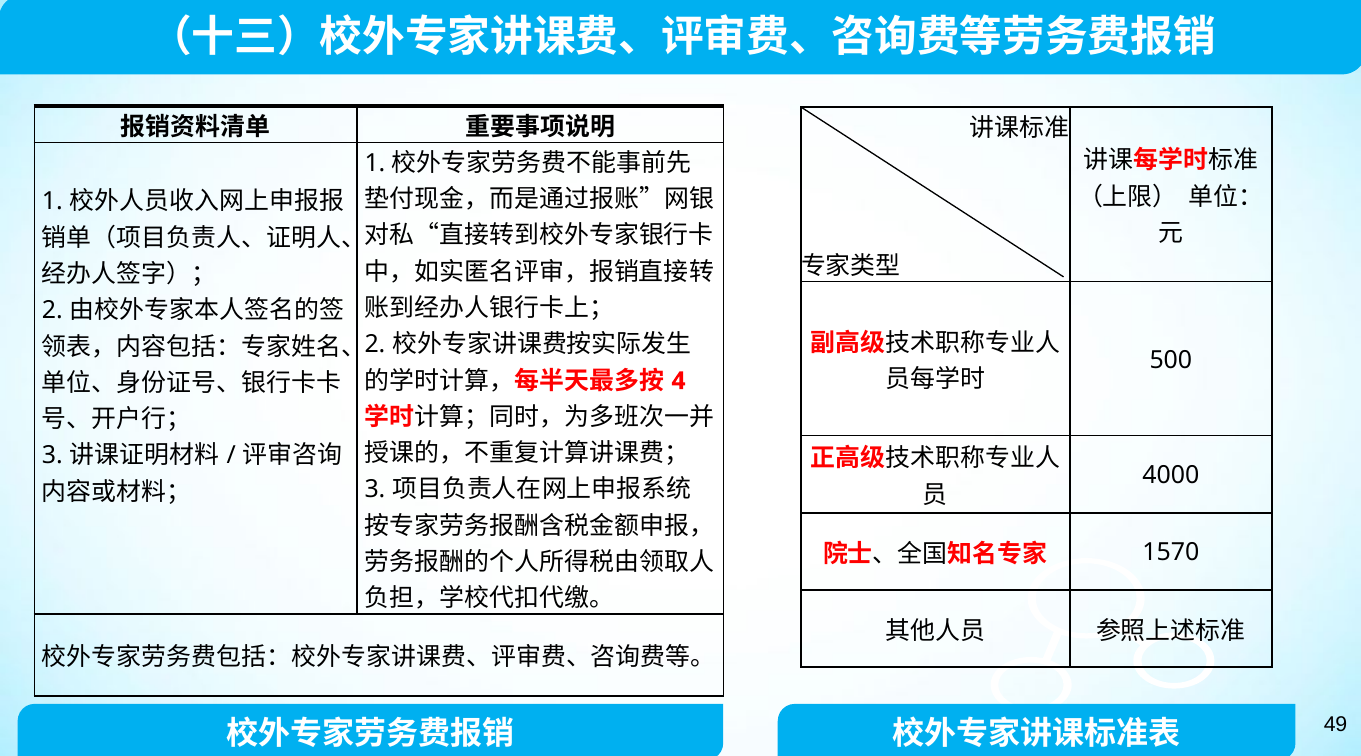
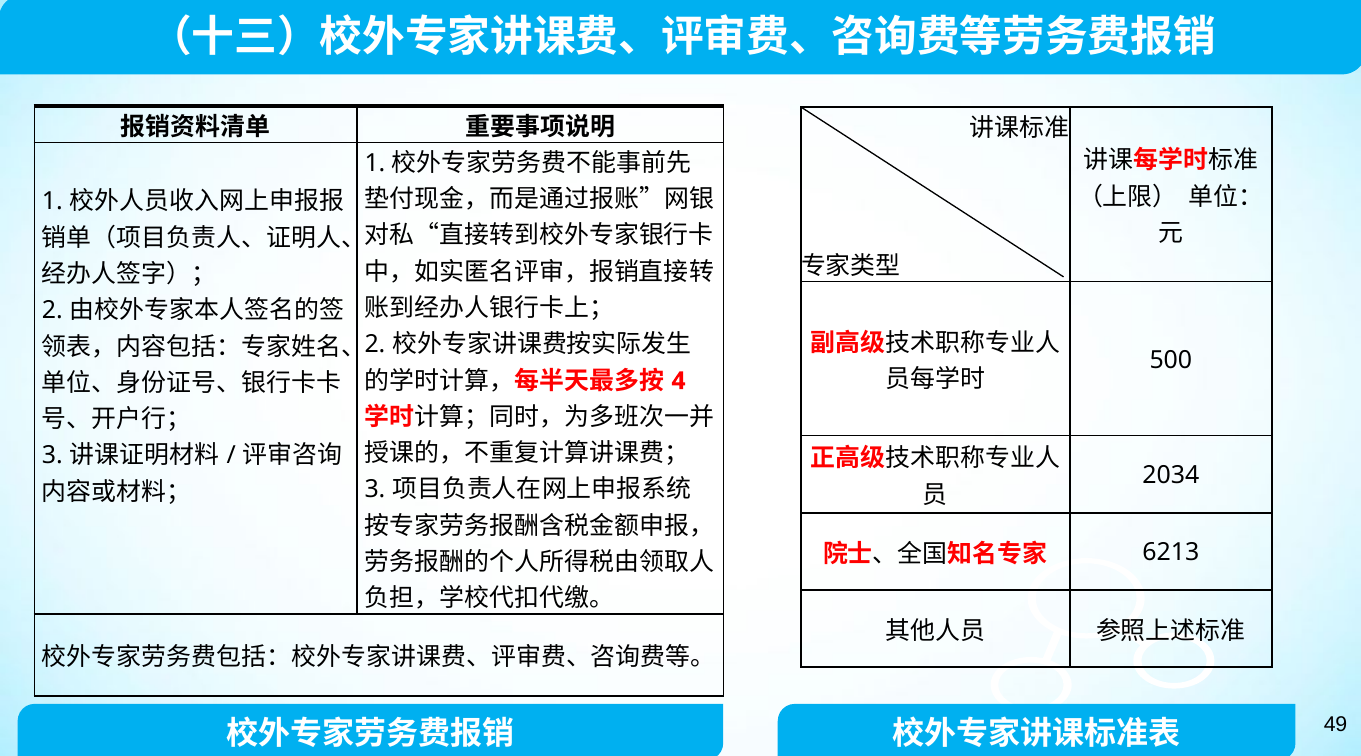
4000: 4000 -> 2034 (1171, 476)
1570: 1570 -> 6213 (1171, 553)
